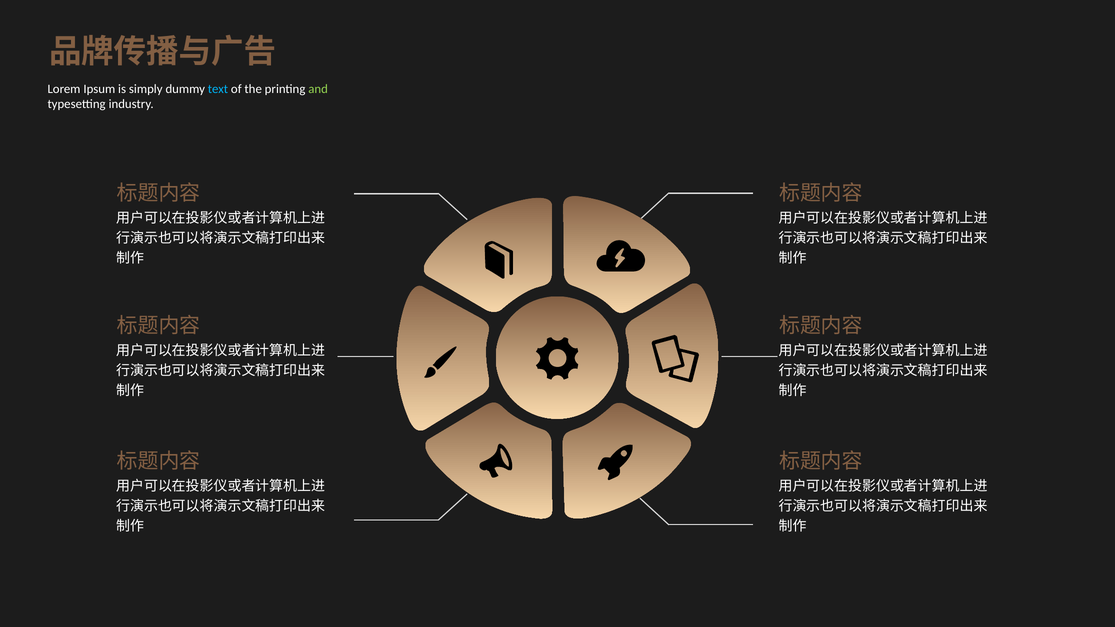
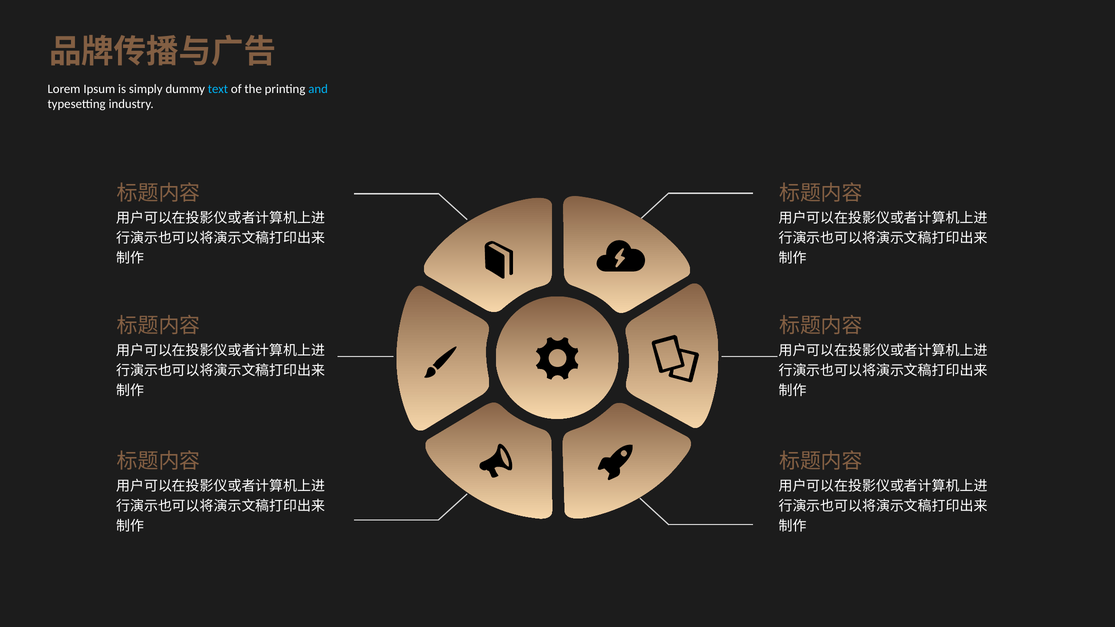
and colour: light green -> light blue (318, 89)
